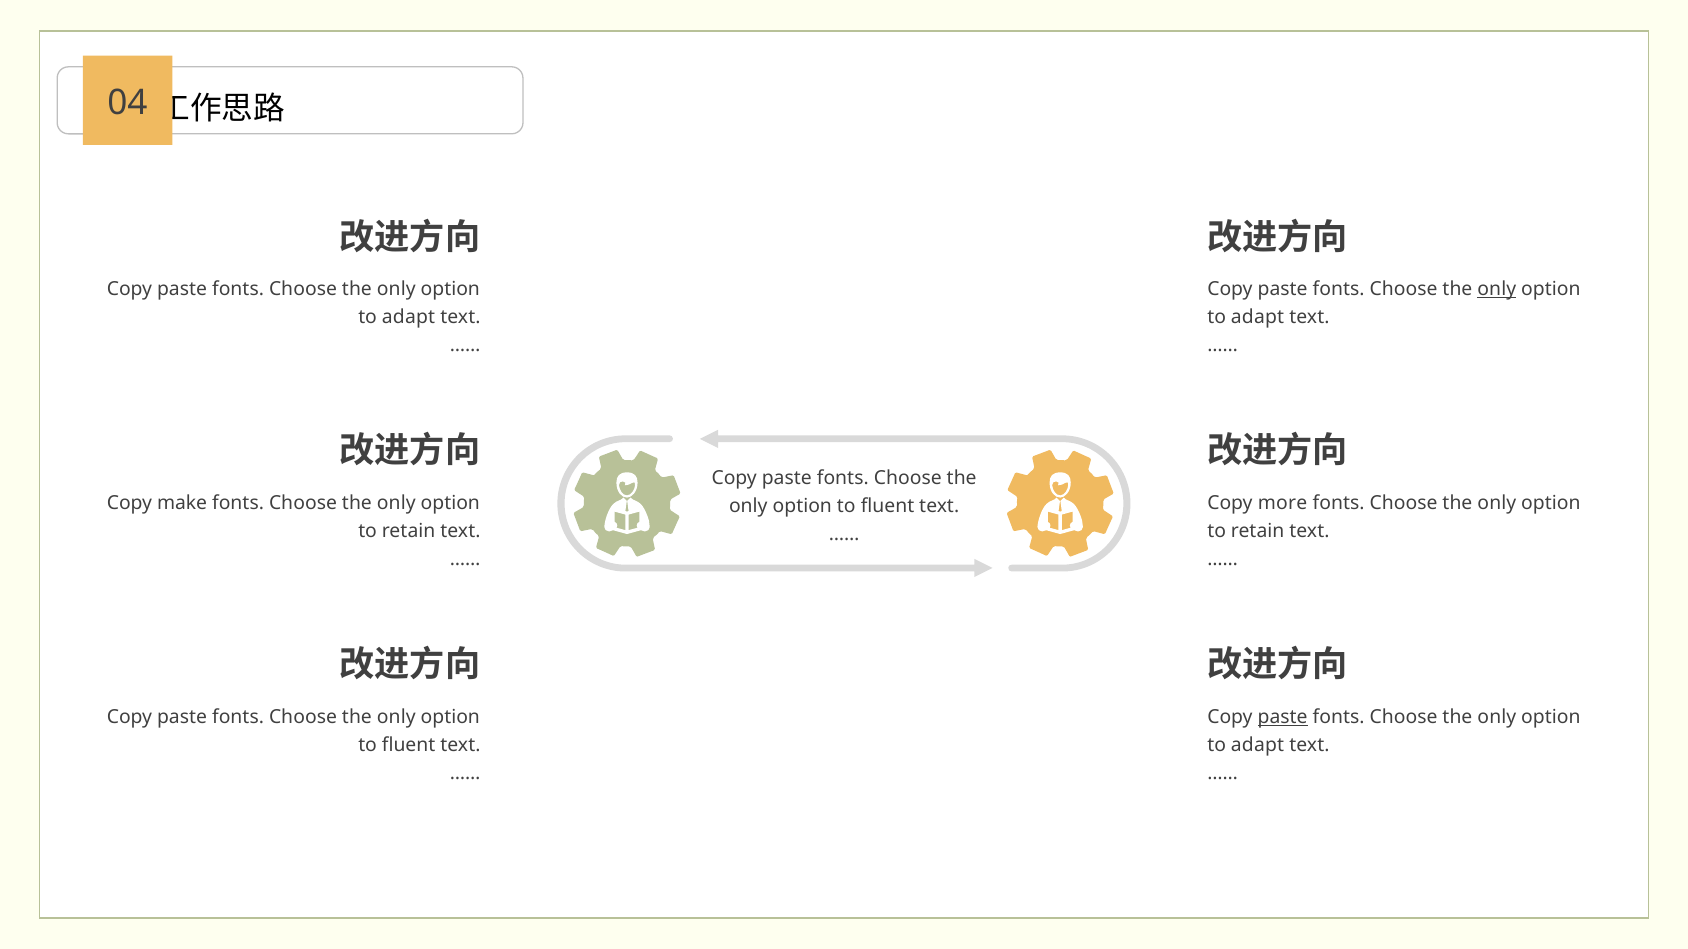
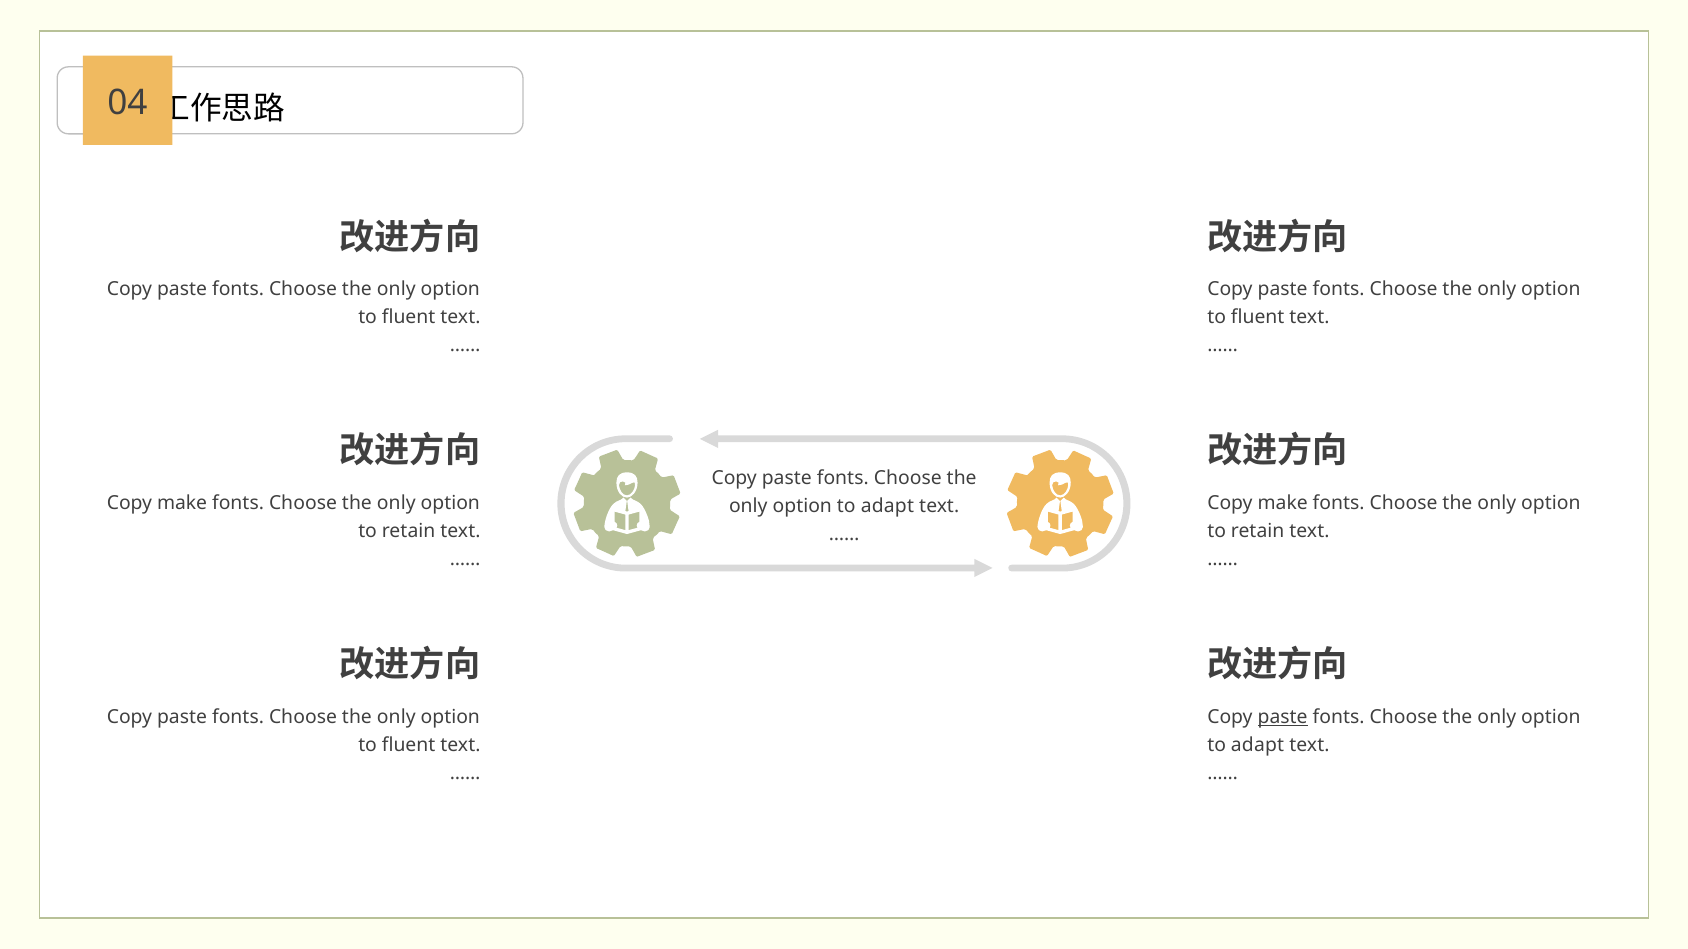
only underline: present -> none (1497, 290)
adapt: adapt -> fluent (409, 317)
adapt: adapt -> fluent (1258, 317)
more: more -> make (1283, 503)
fluent: fluent -> adapt (887, 506)
